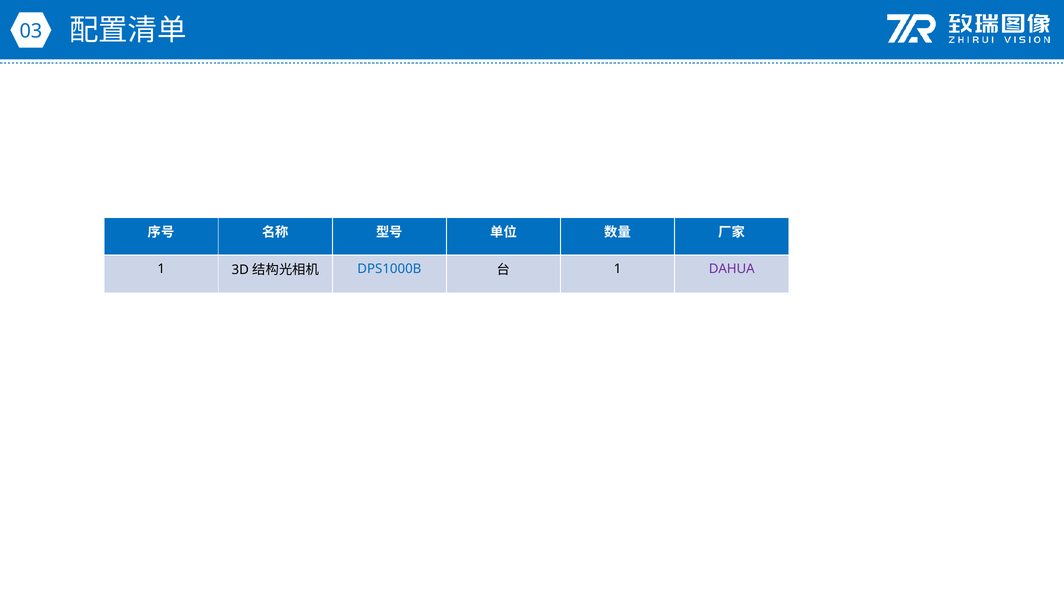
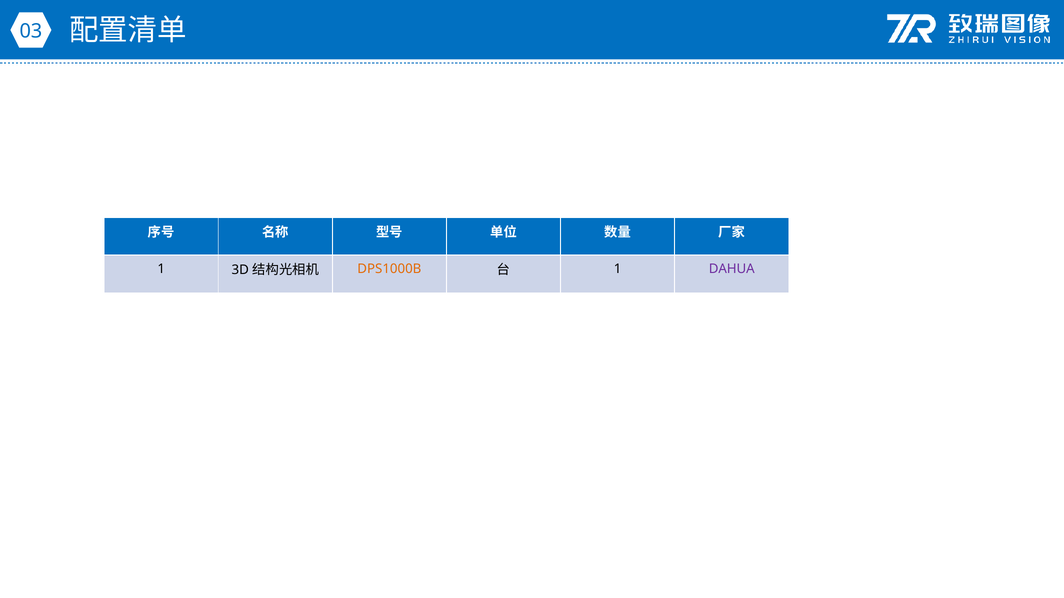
DPS1000B colour: blue -> orange (389, 269)
